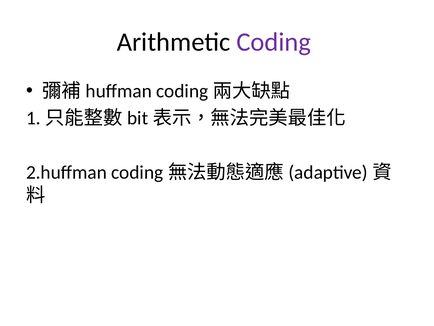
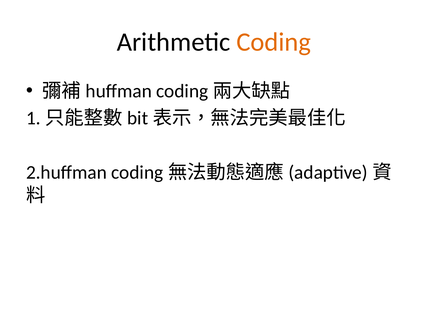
Coding colour: purple -> orange (274, 42)
